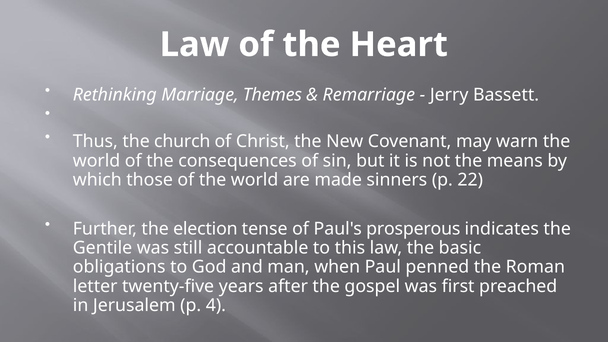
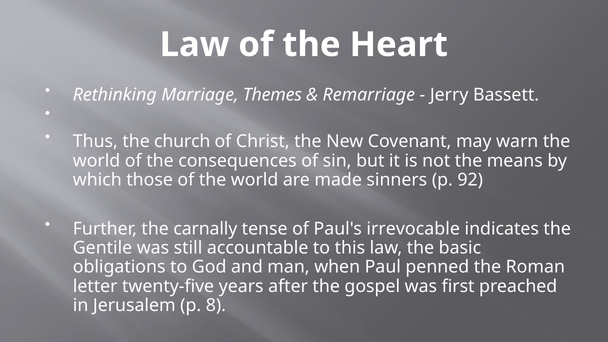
22: 22 -> 92 (470, 180)
election: election -> carnally (205, 229)
prosperous: prosperous -> irrevocable (413, 229)
4: 4 -> 8 (216, 305)
